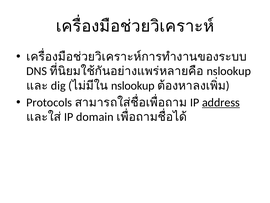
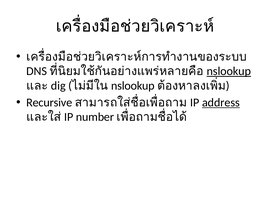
nslookup underline: none -> present (229, 71)
Protocols: Protocols -> Recursive (49, 102)
domain: domain -> number (95, 117)
